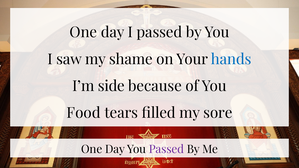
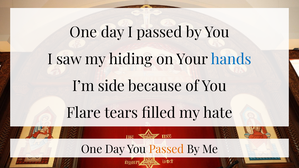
shame: shame -> hiding (131, 59)
Food: Food -> Flare (84, 113)
sore: sore -> hate (218, 113)
Passed colour: purple -> orange (166, 150)
